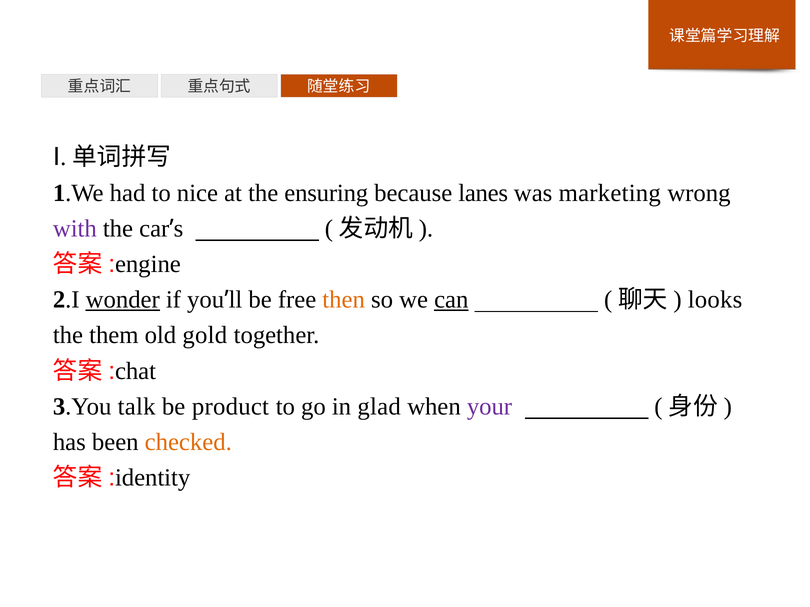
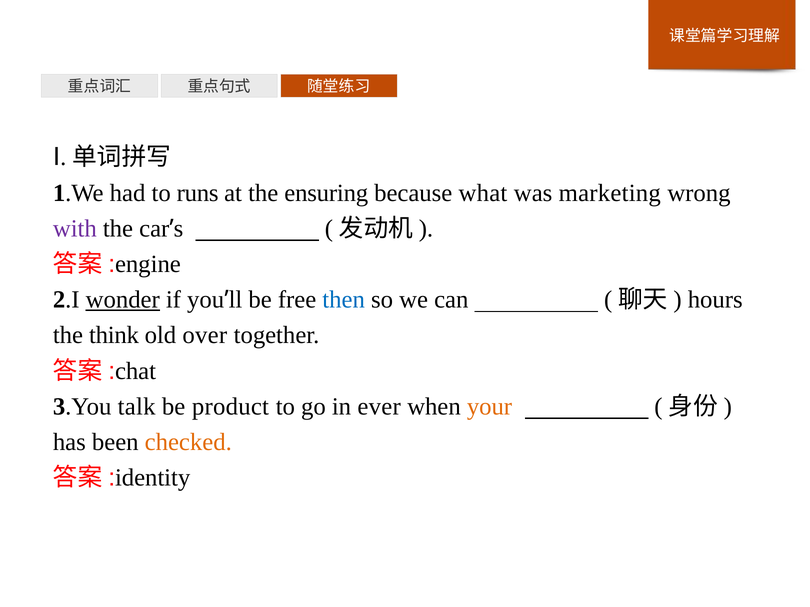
nice: nice -> runs (198, 193)
lanes: lanes -> what (483, 193)
then colour: orange -> blue (344, 300)
can underline: present -> none (451, 300)
looks: looks -> hours (715, 300)
them: them -> think (114, 336)
gold: gold -> over (205, 336)
glad: glad -> ever (379, 407)
your colour: purple -> orange (489, 407)
